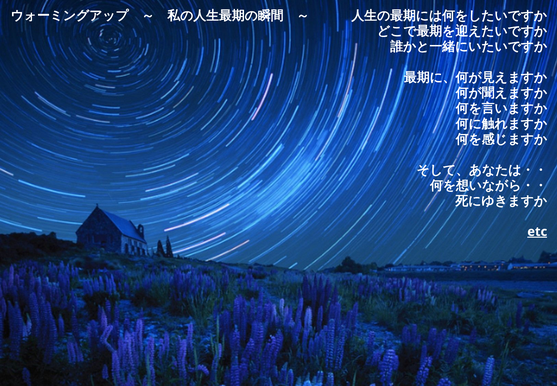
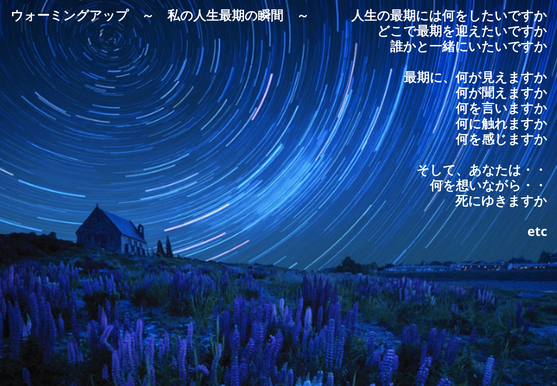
etc underline: present -> none (537, 231)
